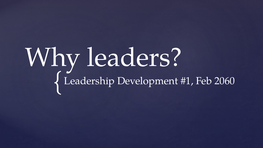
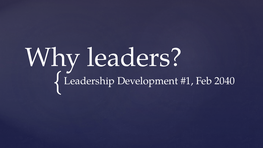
2060: 2060 -> 2040 (225, 81)
